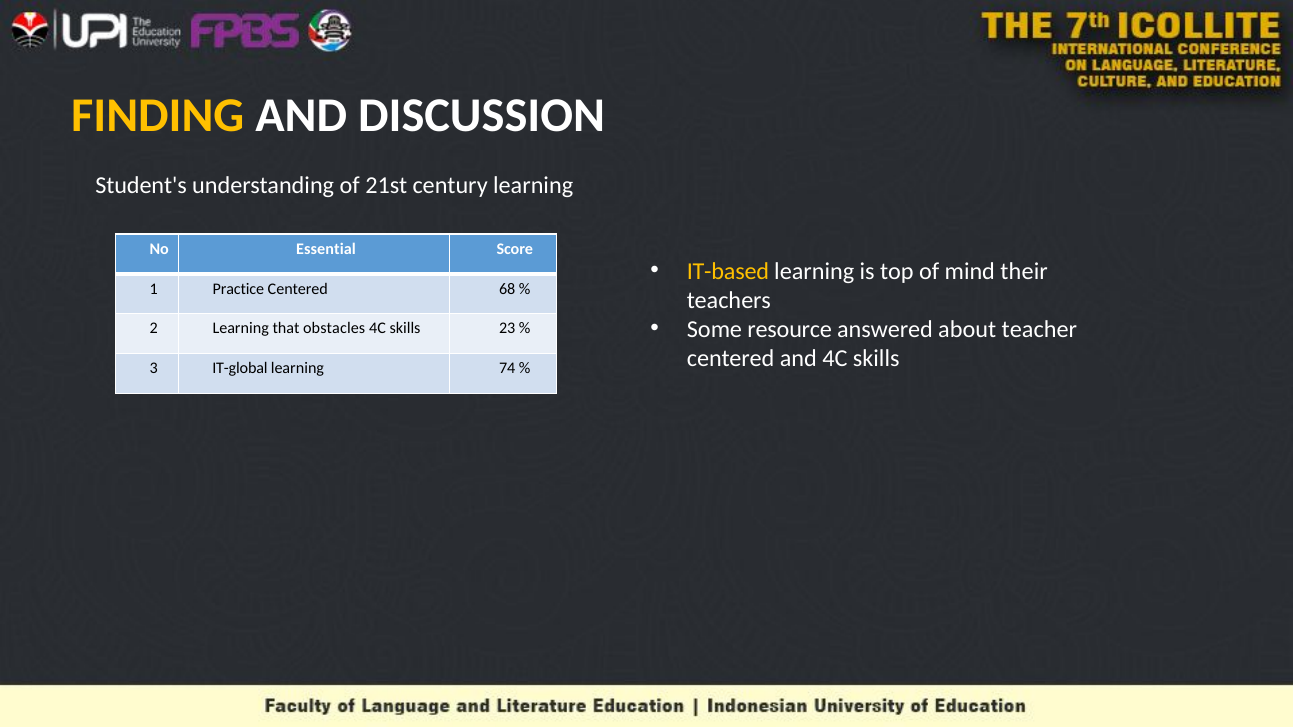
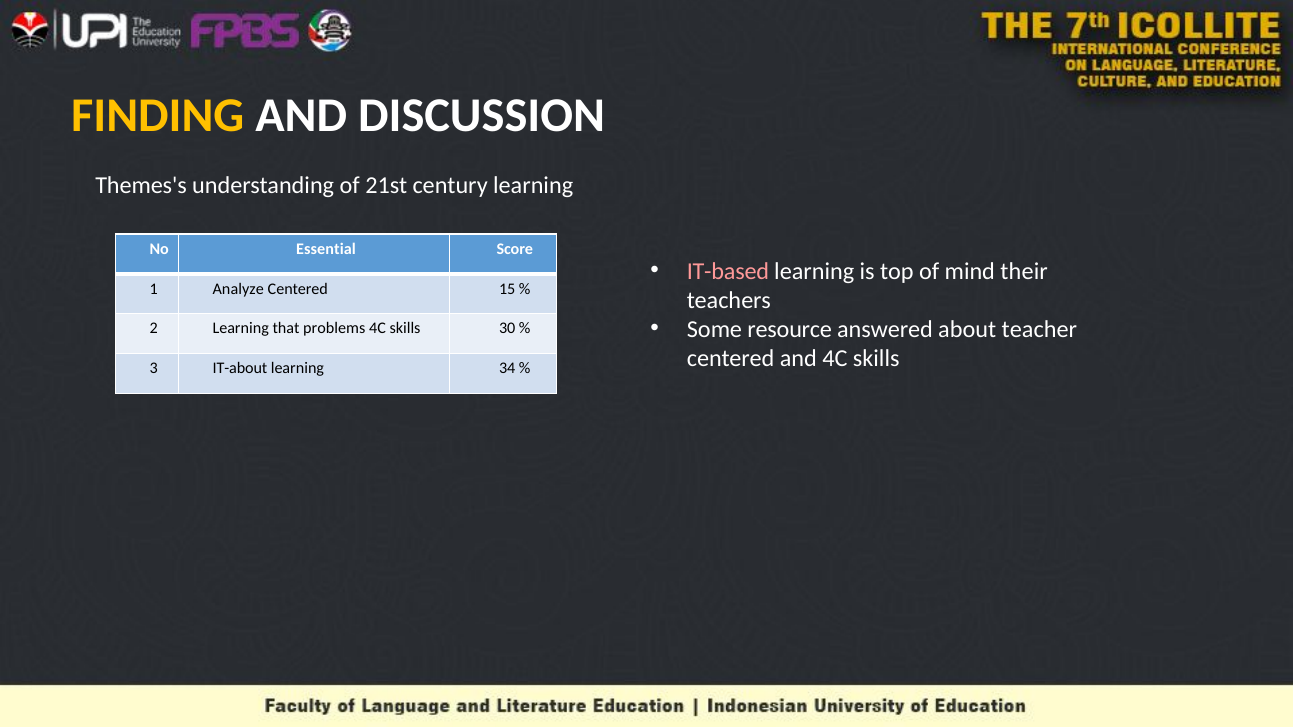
Student's: Student's -> Themes's (141, 186)
IT-based colour: yellow -> pink (728, 271)
Practice: Practice -> Analyze (238, 289)
68: 68 -> 15 (507, 289)
obstacles: obstacles -> problems (334, 329)
23: 23 -> 30 (507, 329)
IT-global: IT-global -> IT-about (240, 369)
74: 74 -> 34 (507, 369)
